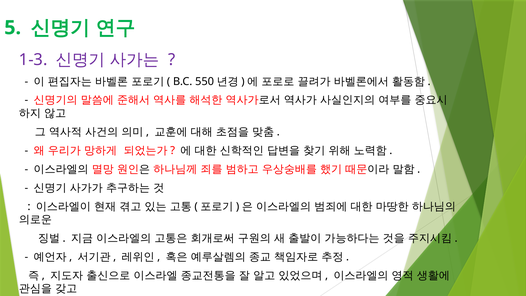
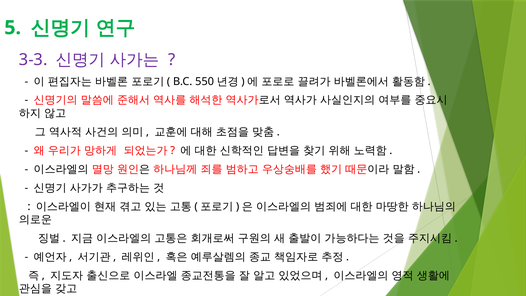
1-3: 1-3 -> 3-3 (33, 60)
